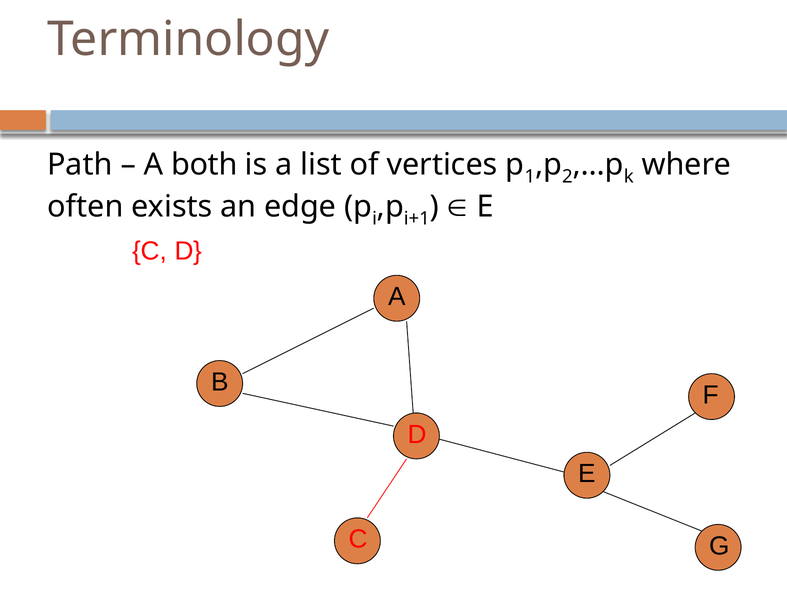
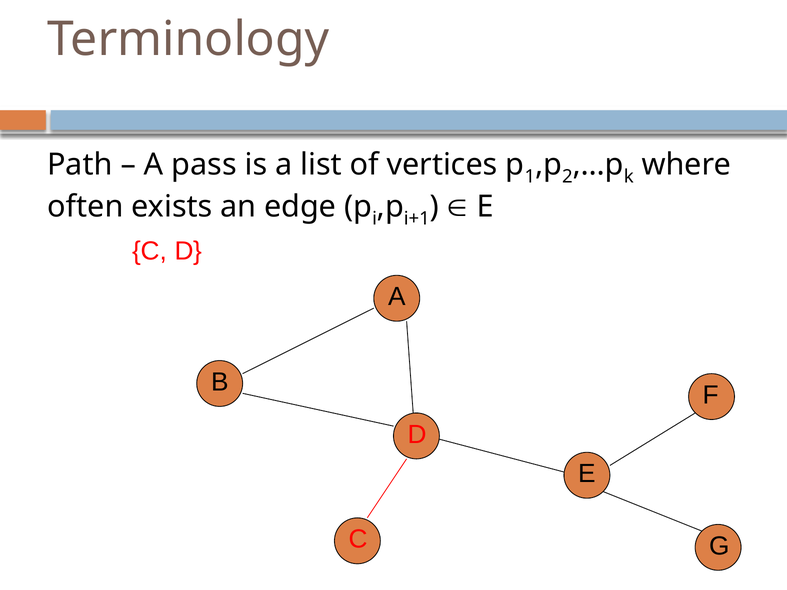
both: both -> pass (204, 165)
